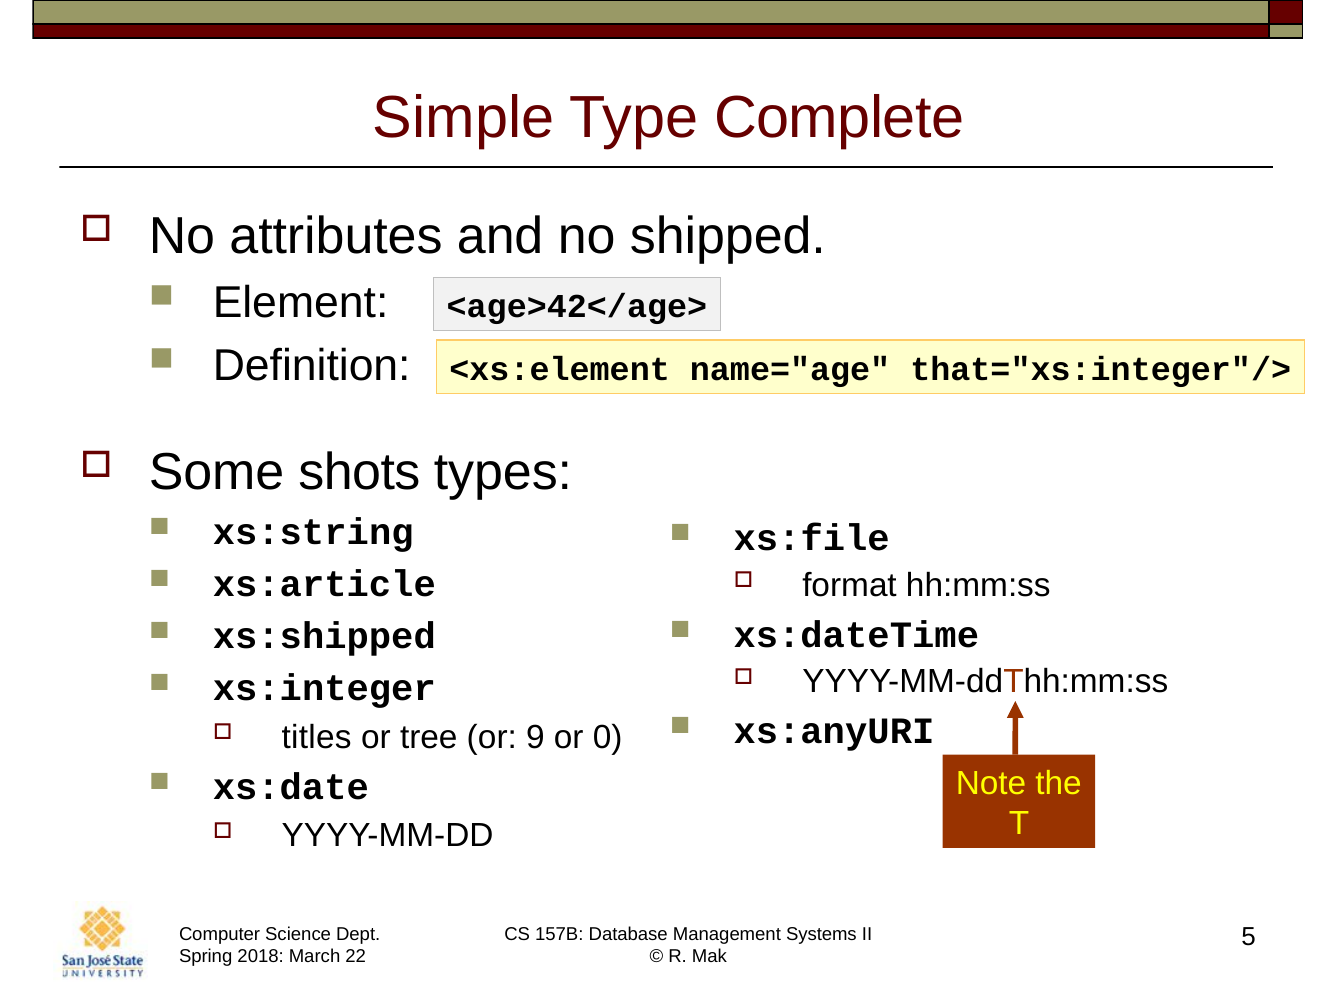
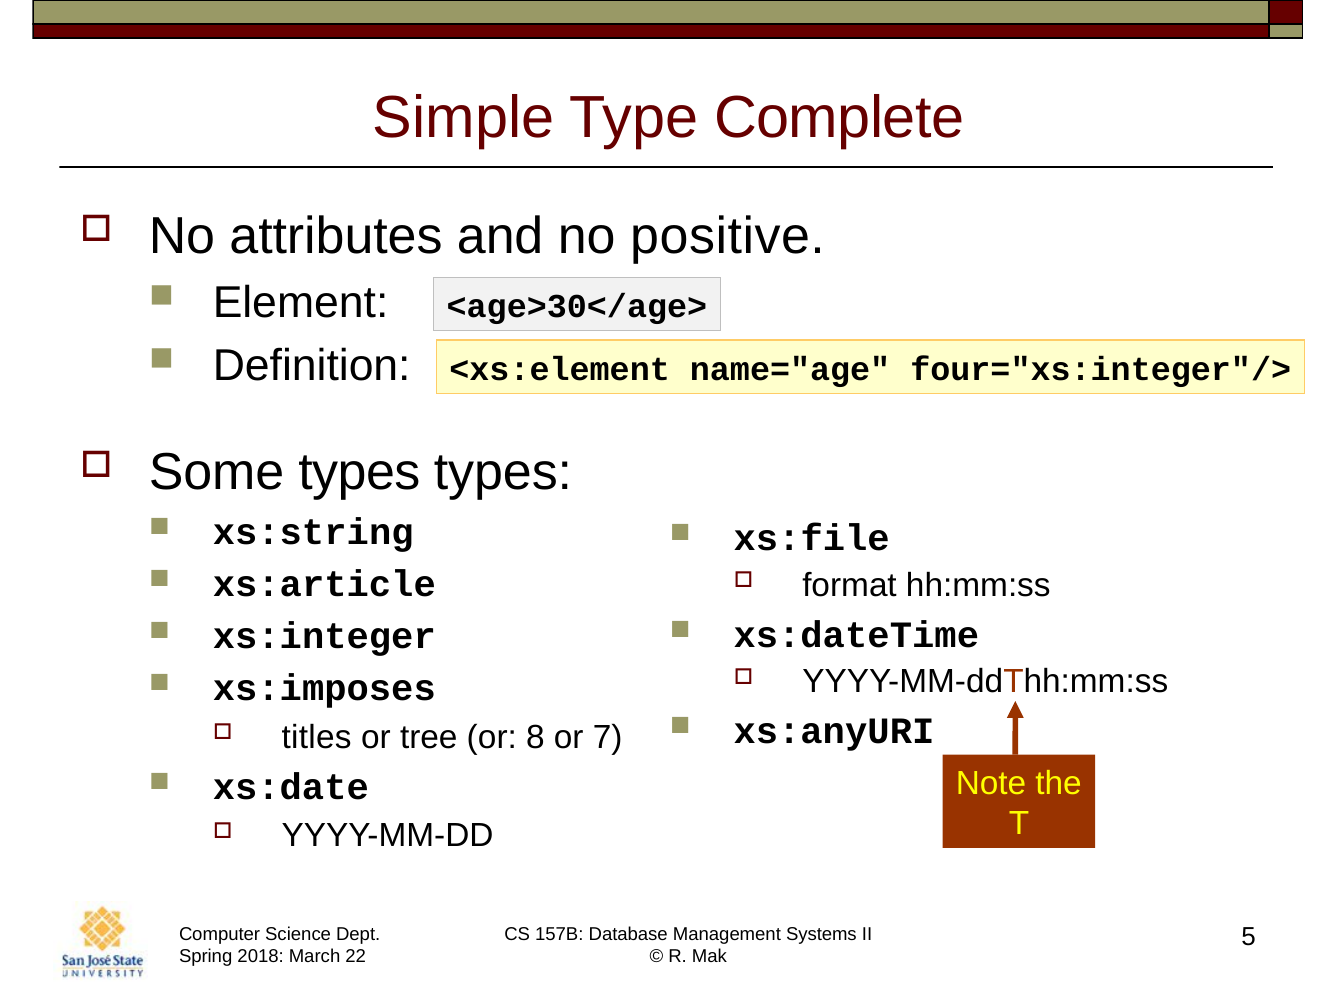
shipped: shipped -> positive (728, 237)
<age>42</age>: <age>42</age> -> <age>30</age> (577, 306)
that="xs:integer"/>: that="xs:integer"/> -> four="xs:integer"/> (1101, 369)
Some shots: shots -> types (359, 473)
xs:shipped: xs:shipped -> xs:integer (324, 636)
xs:integer: xs:integer -> xs:imposes (324, 688)
9: 9 -> 8 (535, 737)
0: 0 -> 7 (608, 737)
